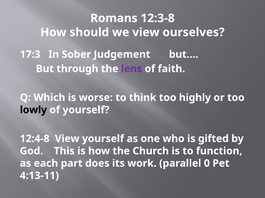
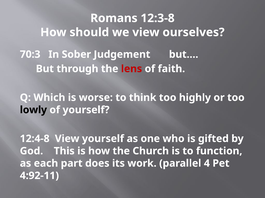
17:3: 17:3 -> 70:3 (30, 55)
lens colour: purple -> red (132, 69)
0: 0 -> 4 (207, 164)
4:13-11: 4:13-11 -> 4:92-11 (39, 176)
